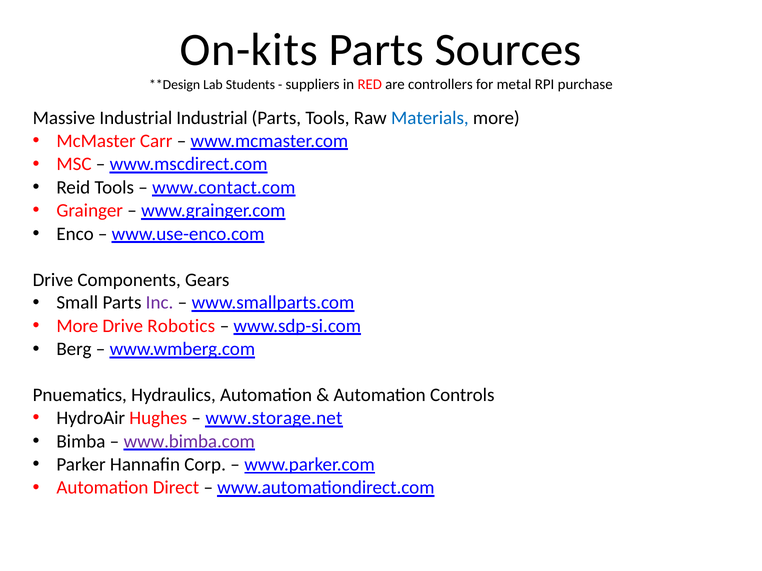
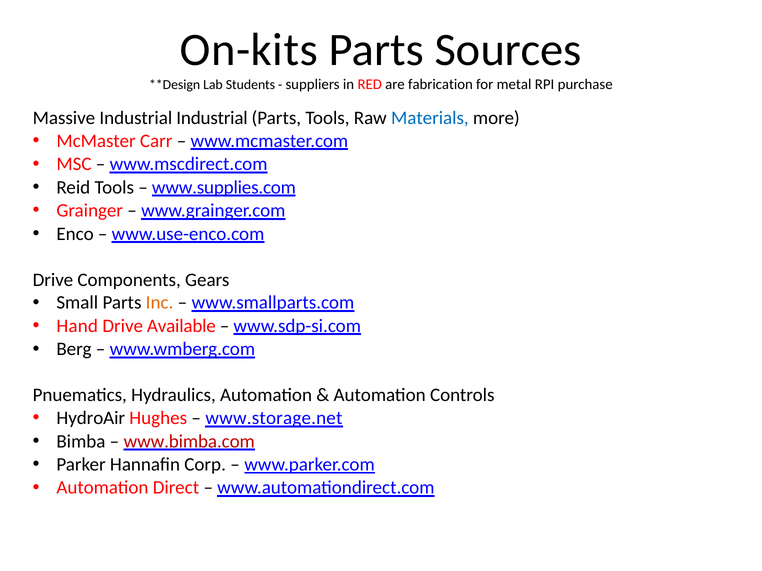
controllers: controllers -> fabrication (440, 85)
www.contact.com: www.contact.com -> www.supplies.com (224, 187)
Inc colour: purple -> orange (160, 303)
More: More -> Hand (77, 326)
Robotics: Robotics -> Available (181, 326)
www.bimba.com colour: purple -> red (189, 442)
